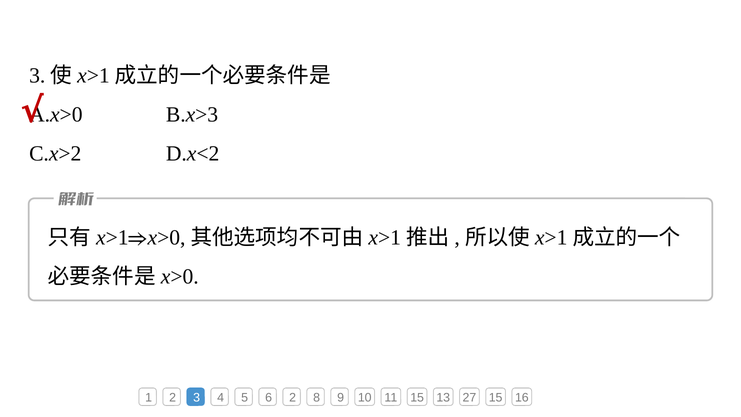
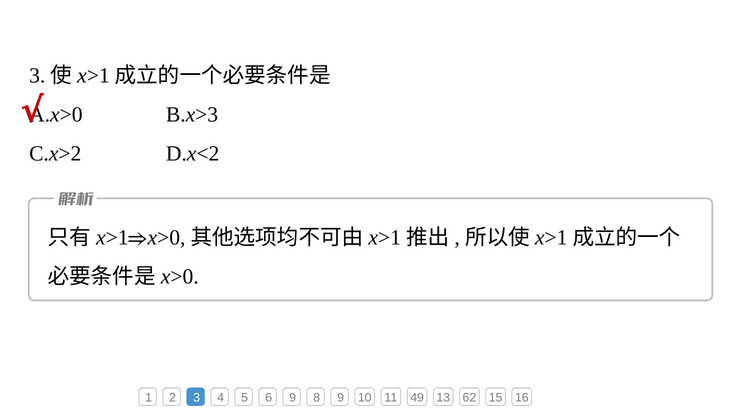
6 2: 2 -> 9 (293, 397)
11 15: 15 -> 49 (417, 397)
27: 27 -> 62 (469, 397)
